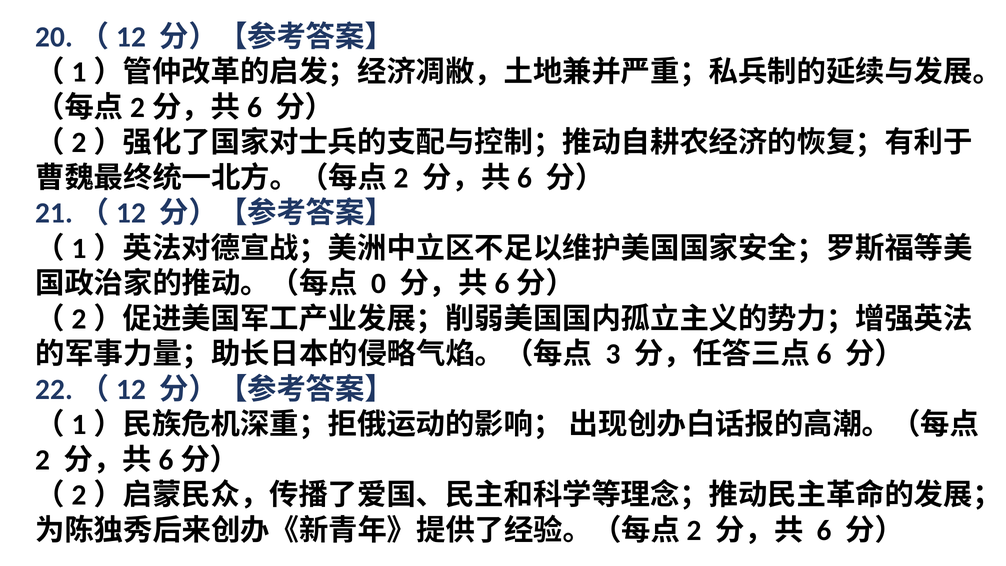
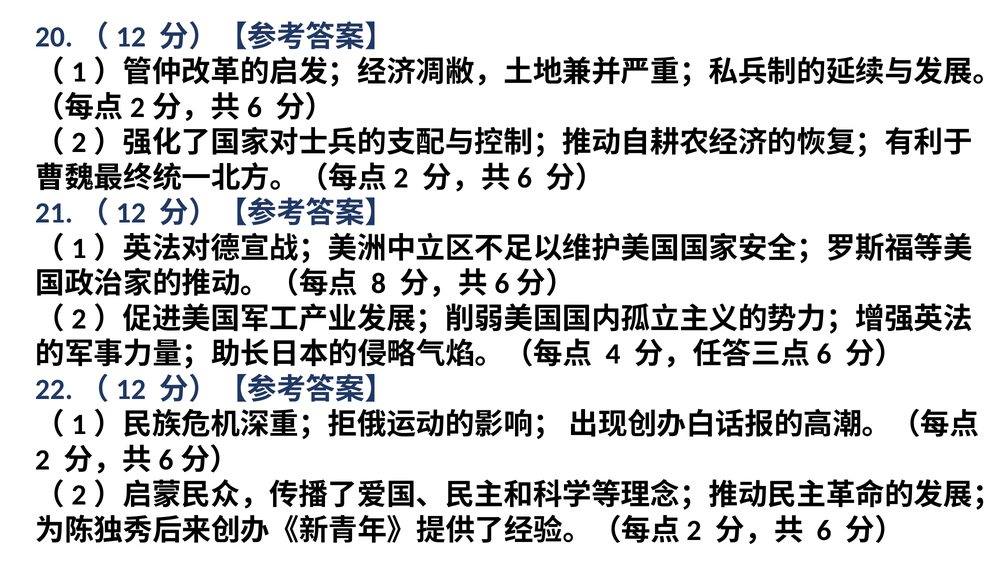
0: 0 -> 8 (379, 284)
3: 3 -> 4 (613, 354)
